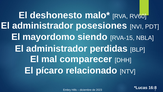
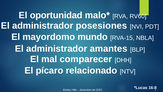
deshonesto: deshonesto -> oportunidad (56, 15)
siendo: siendo -> mundo (93, 37)
perdidas: perdidas -> amantes (109, 49)
